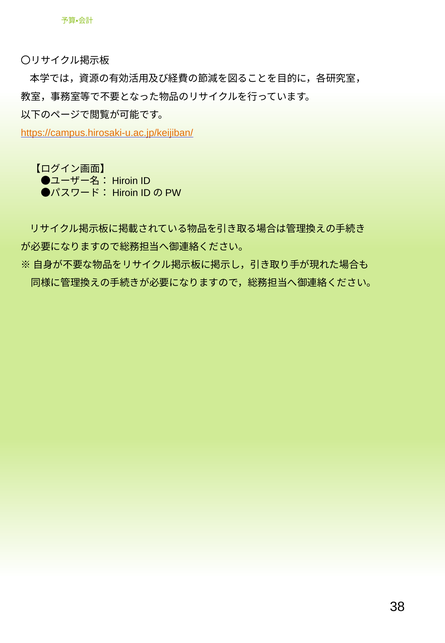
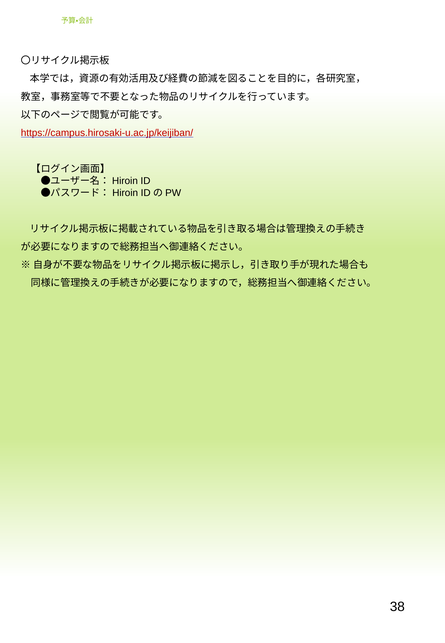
https://campus.hirosaki-u.ac.jp/keijiban/ colour: orange -> red (107, 133)
